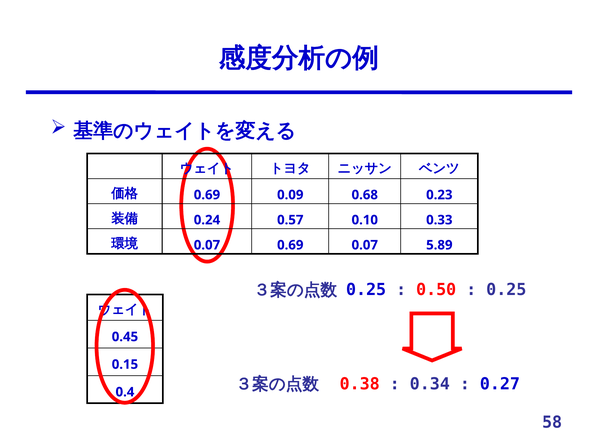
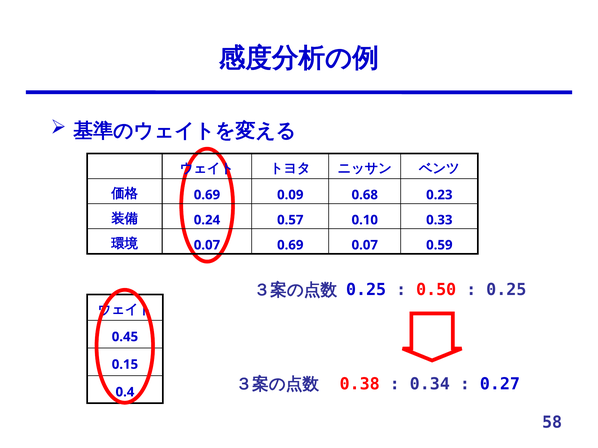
5.89: 5.89 -> 0.59 (439, 245)
